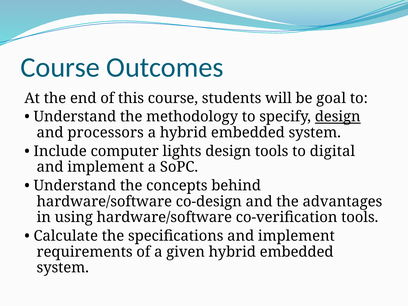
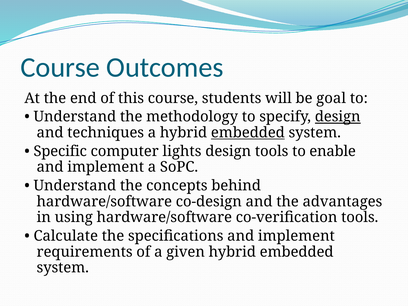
processors: processors -> techniques (106, 133)
embedded underline: none -> present (248, 133)
Include: Include -> Specific (60, 151)
digital: digital -> enable (333, 151)
